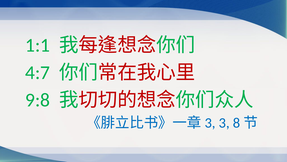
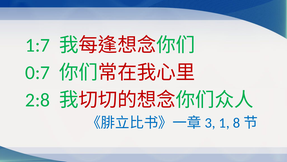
1:1: 1:1 -> 1:7 (38, 45)
4:7: 4:7 -> 0:7 (38, 72)
9:8: 9:8 -> 2:8 (38, 100)
3: 3 -> 1 (224, 122)
